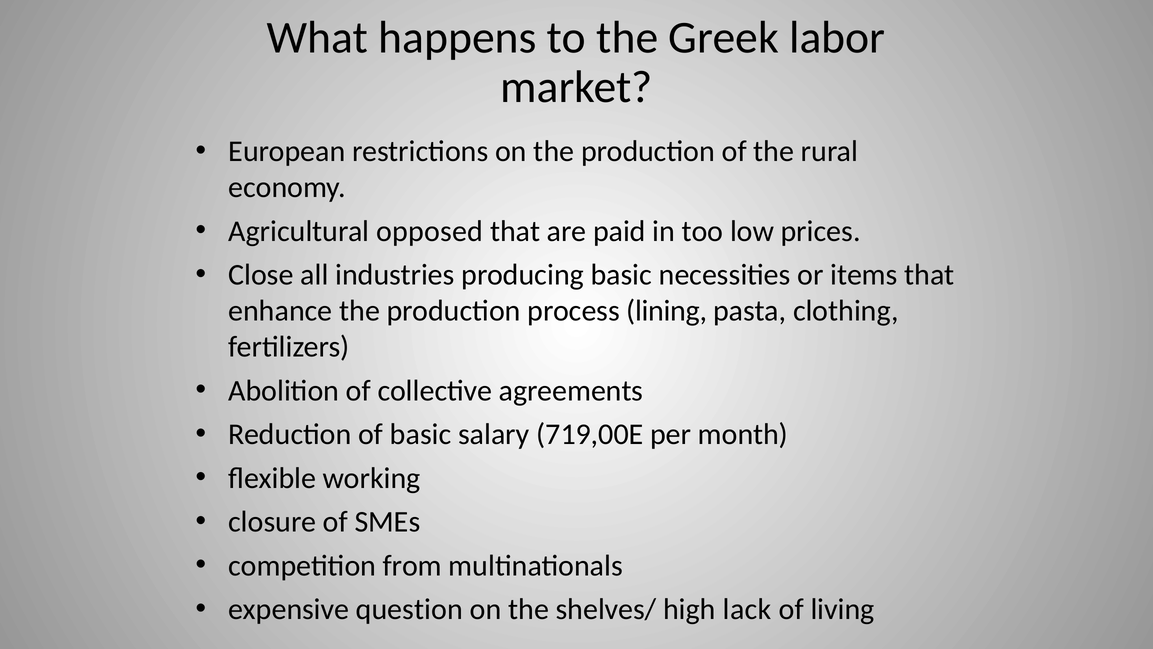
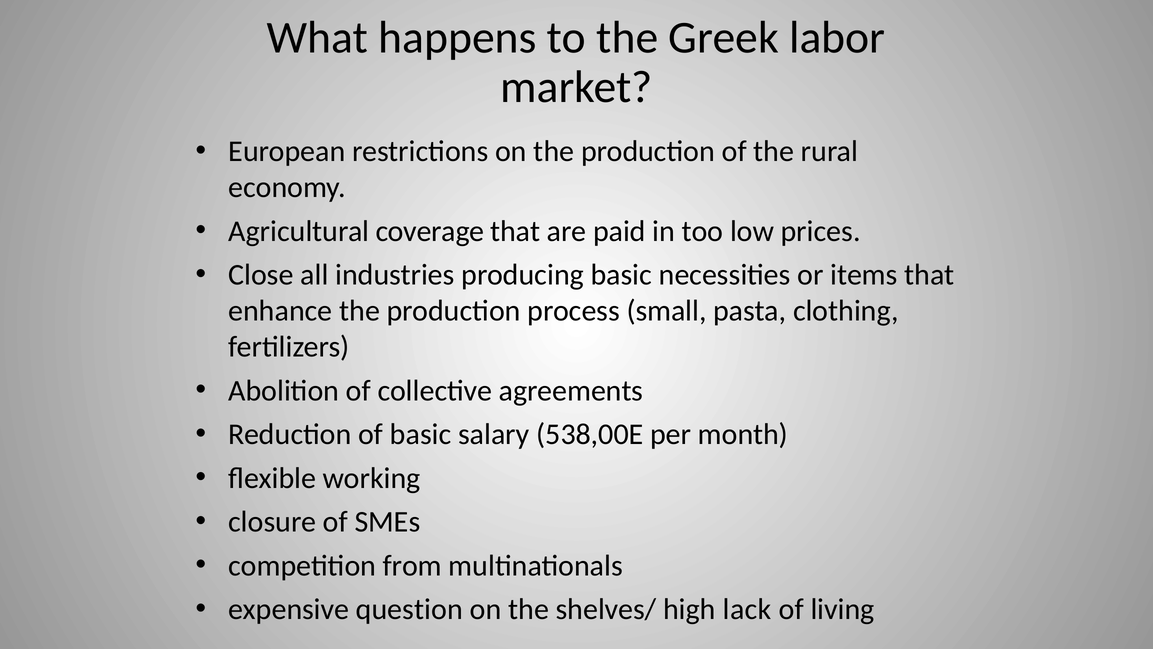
opposed: opposed -> coverage (430, 231)
lining: lining -> small (667, 311)
719,00E: 719,00E -> 538,00E (590, 434)
